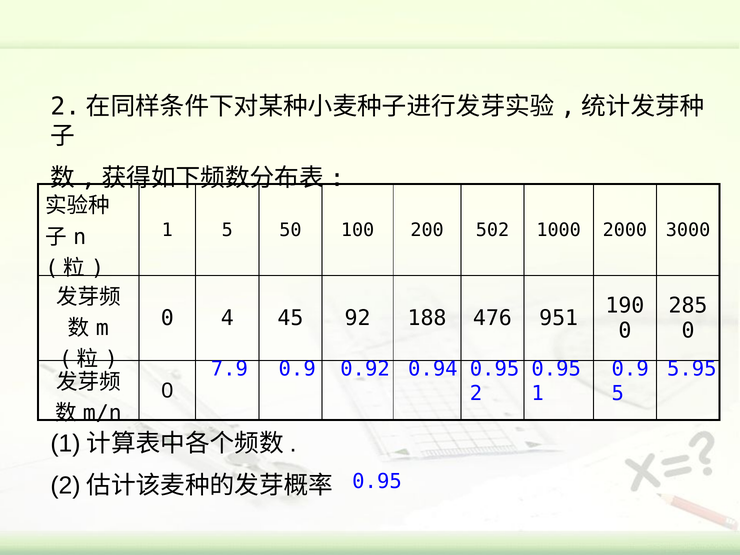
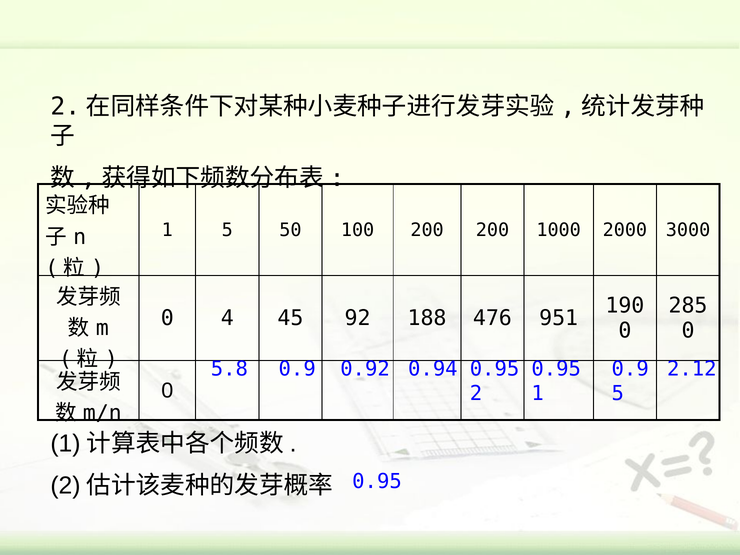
200 502: 502 -> 200 (492, 230)
7.9: 7.9 -> 5.8 (229, 369)
5.95: 5.95 -> 2.12 (692, 369)
